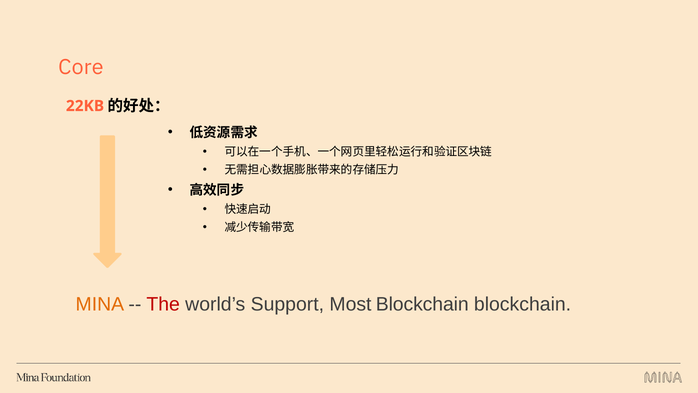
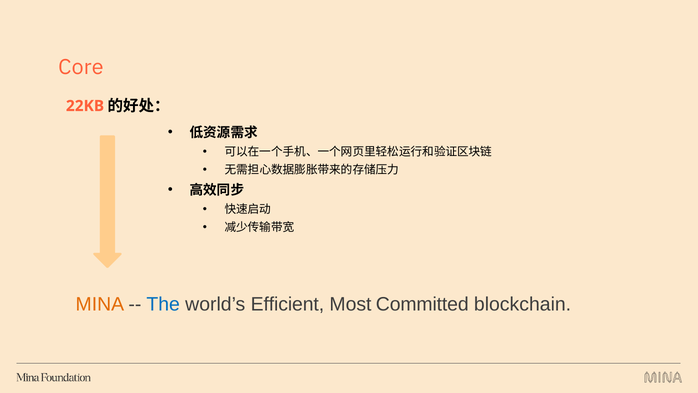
The colour: red -> blue (163, 304)
Support: Support -> Efficient (287, 304)
Most Blockchain: Blockchain -> Committed (422, 304)
